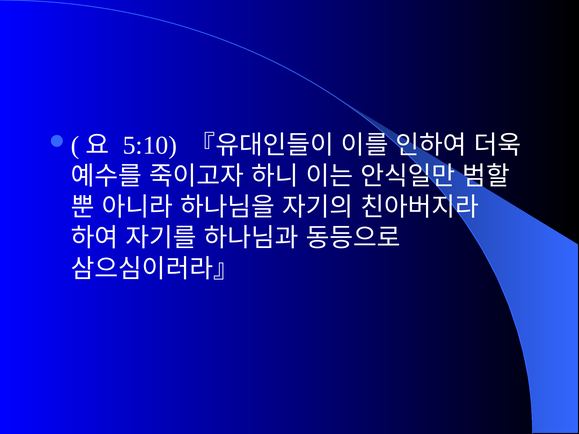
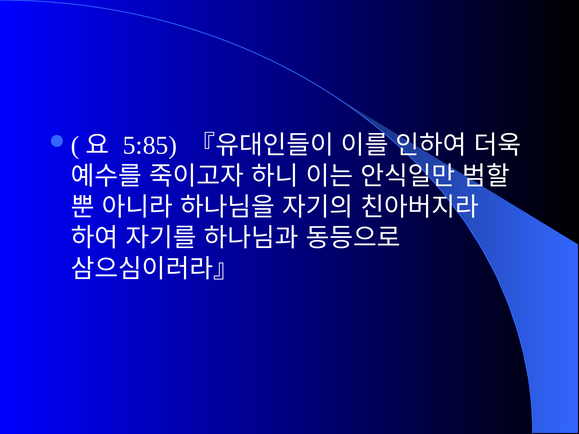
5:10: 5:10 -> 5:85 (150, 146)
